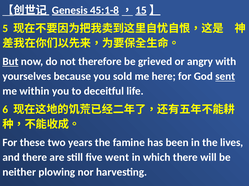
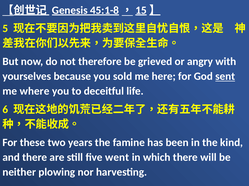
But underline: present -> none (10, 62)
within: within -> where (35, 92)
lives: lives -> kind (232, 143)
